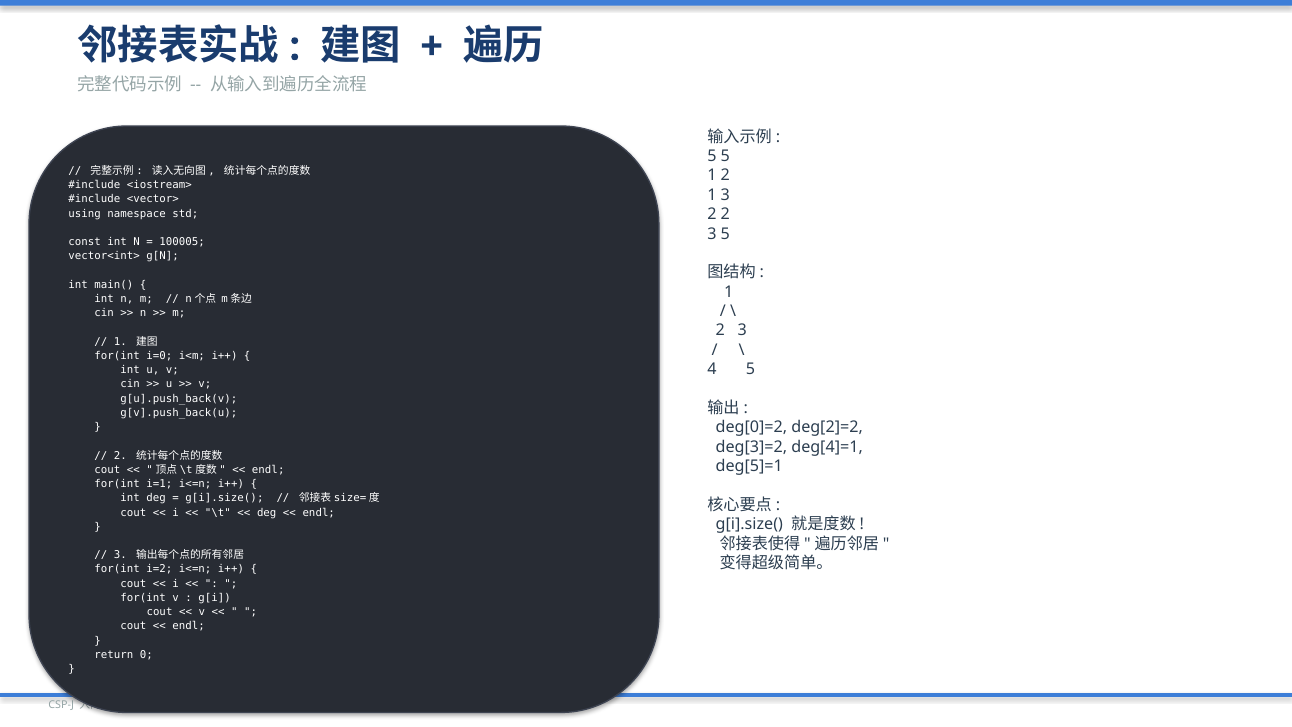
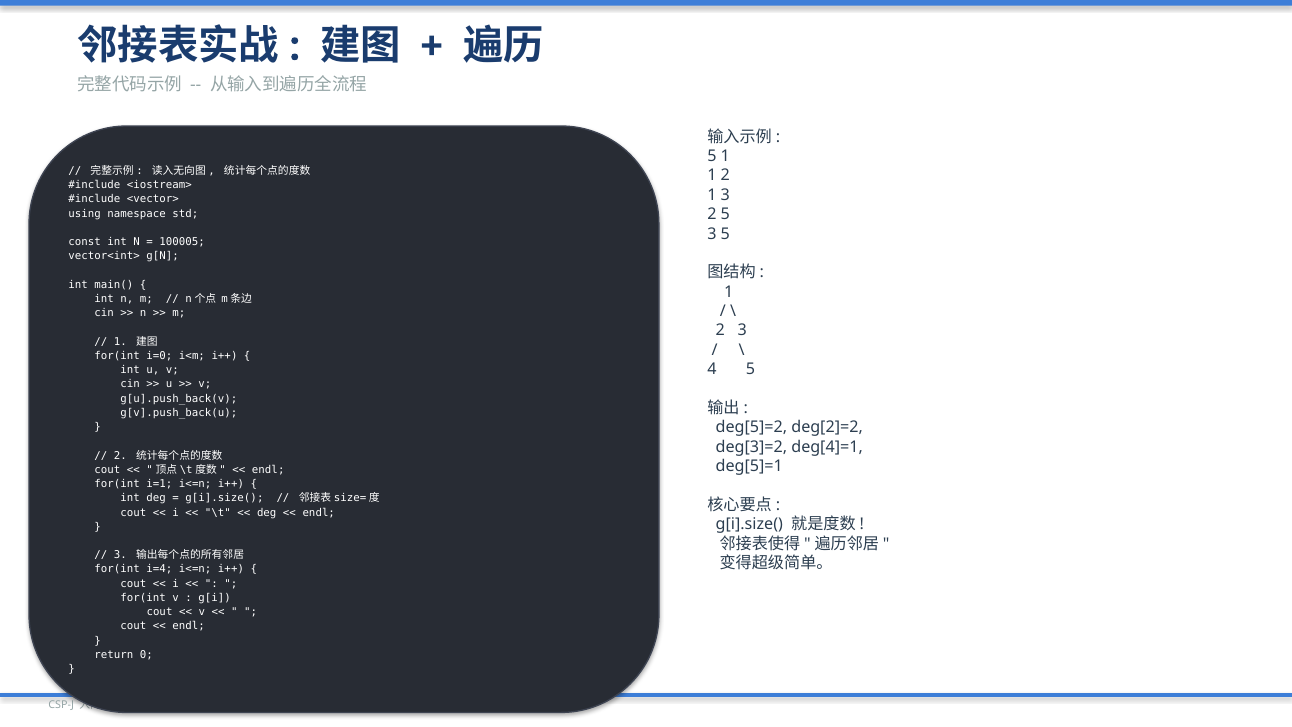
5 5: 5 -> 1 (725, 156)
2 2: 2 -> 5 (725, 214)
deg[0]=2: deg[0]=2 -> deg[5]=2 (751, 427)
i=2: i=2 -> i=4 (159, 569)
